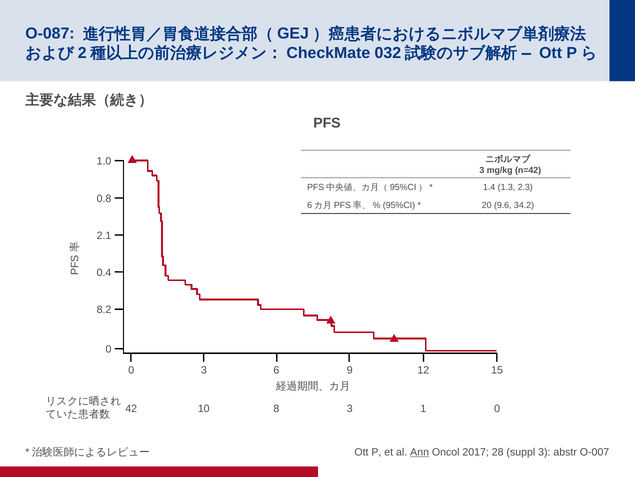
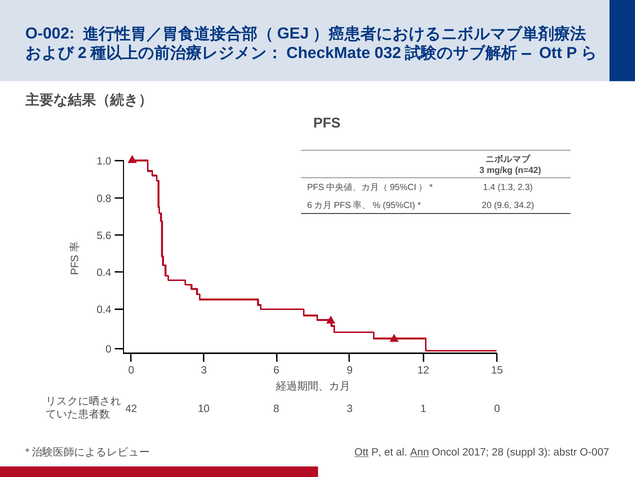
O-087: O-087 -> O-002 (50, 34)
2.1: 2.1 -> 5.6 (104, 235)
8.2: 8.2 -> 0.4 (104, 309)
Ott underline: none -> present (361, 452)
